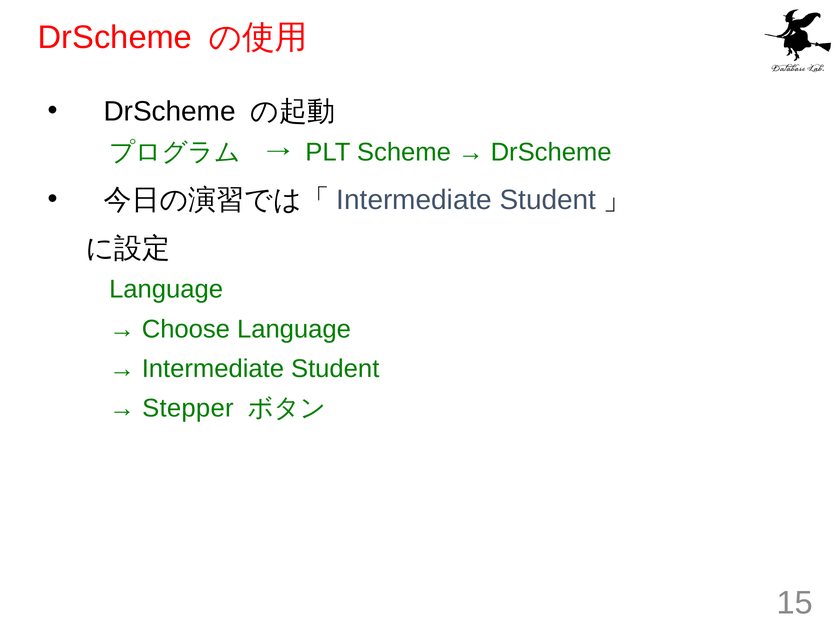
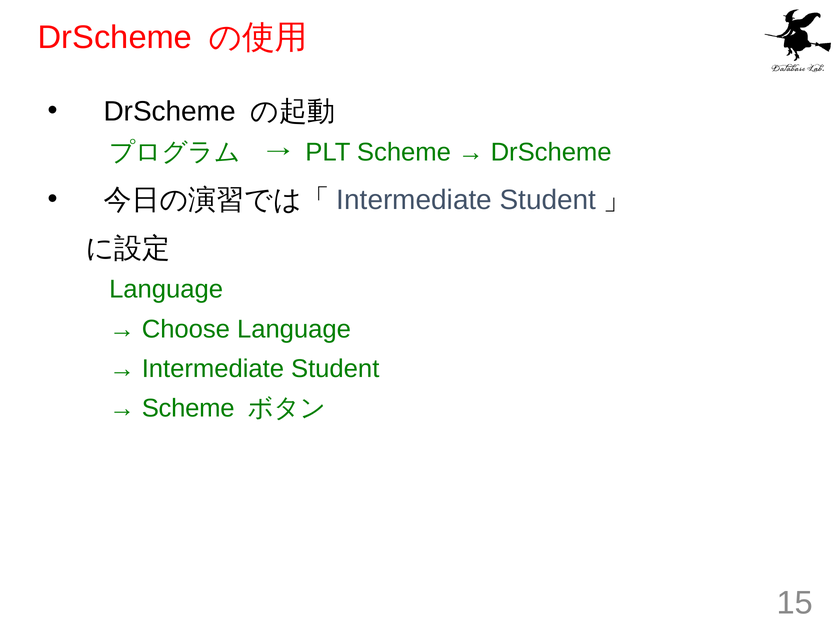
Stepper: Stepper -> Scheme (188, 408)
